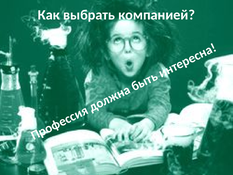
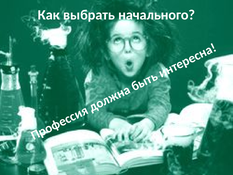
компанией: компанией -> начального (157, 15)
